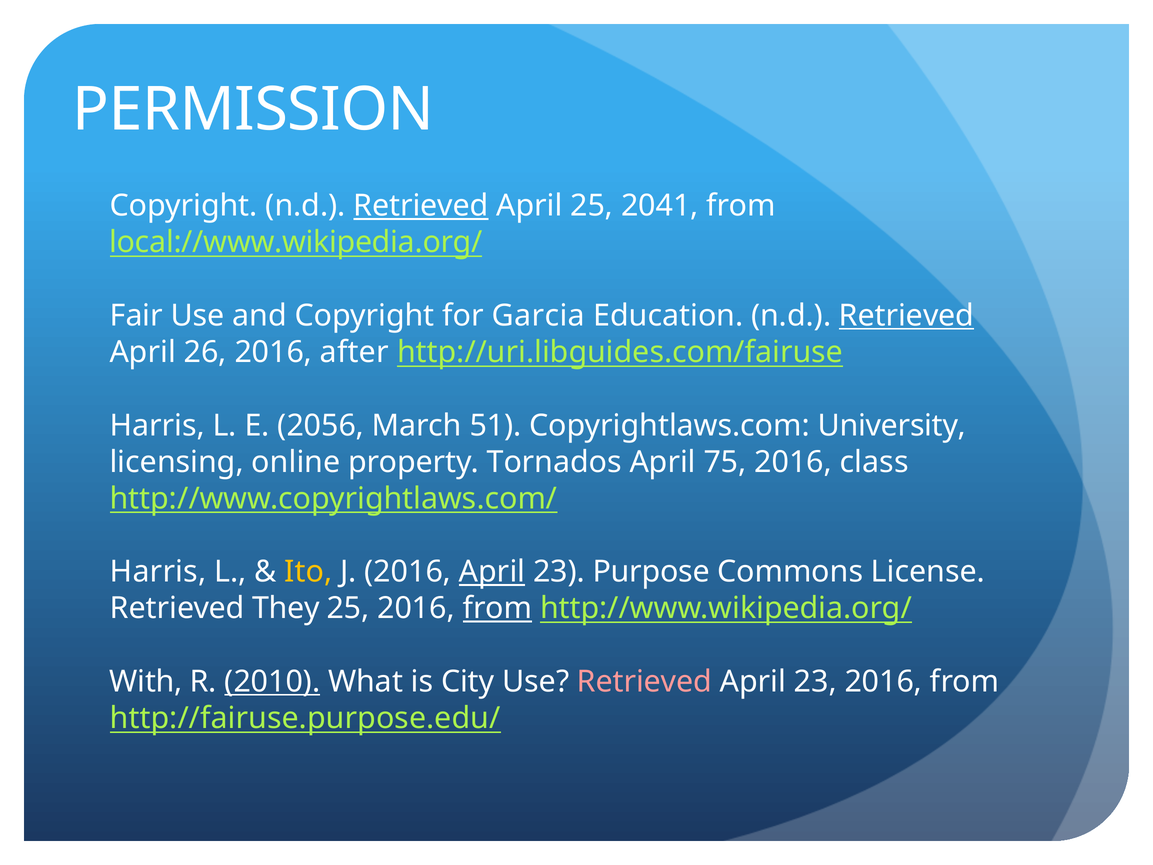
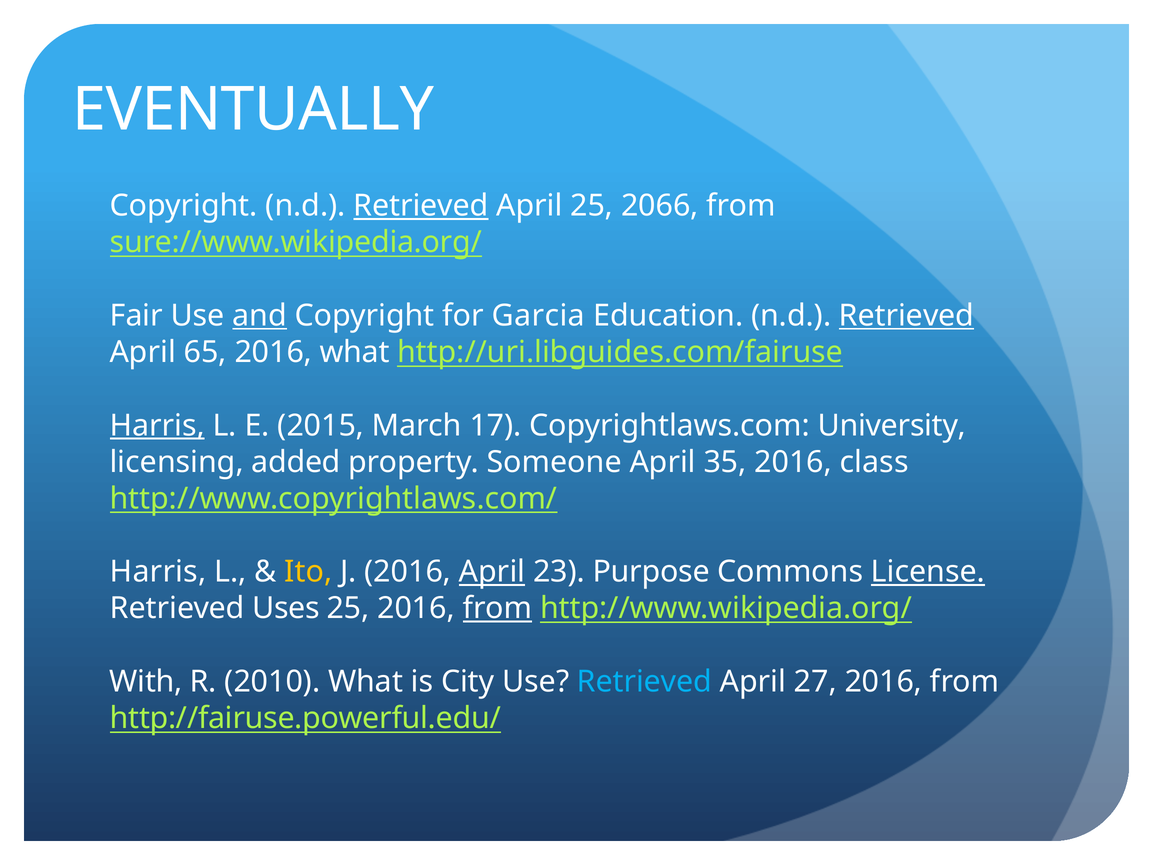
PERMISSION: PERMISSION -> EVENTUALLY (253, 110)
2041: 2041 -> 2066 (660, 206)
local://www.wikipedia.org/: local://www.wikipedia.org/ -> sure://www.wikipedia.org/ (296, 242)
and underline: none -> present (260, 316)
26: 26 -> 65 (205, 352)
2016 after: after -> what (355, 352)
Harris underline: none -> present (157, 425)
2056: 2056 -> 2015 (321, 425)
51: 51 -> 17 (496, 425)
online: online -> added (296, 462)
Tornados: Tornados -> Someone (554, 462)
75: 75 -> 35 (725, 462)
License underline: none -> present (928, 572)
They: They -> Uses (286, 608)
2010 underline: present -> none (272, 681)
Retrieved colour: pink -> light blue (645, 681)
23: 23 -> 27 (815, 681)
http://fairuse.purpose.edu/: http://fairuse.purpose.edu/ -> http://fairuse.powerful.edu/ (305, 718)
